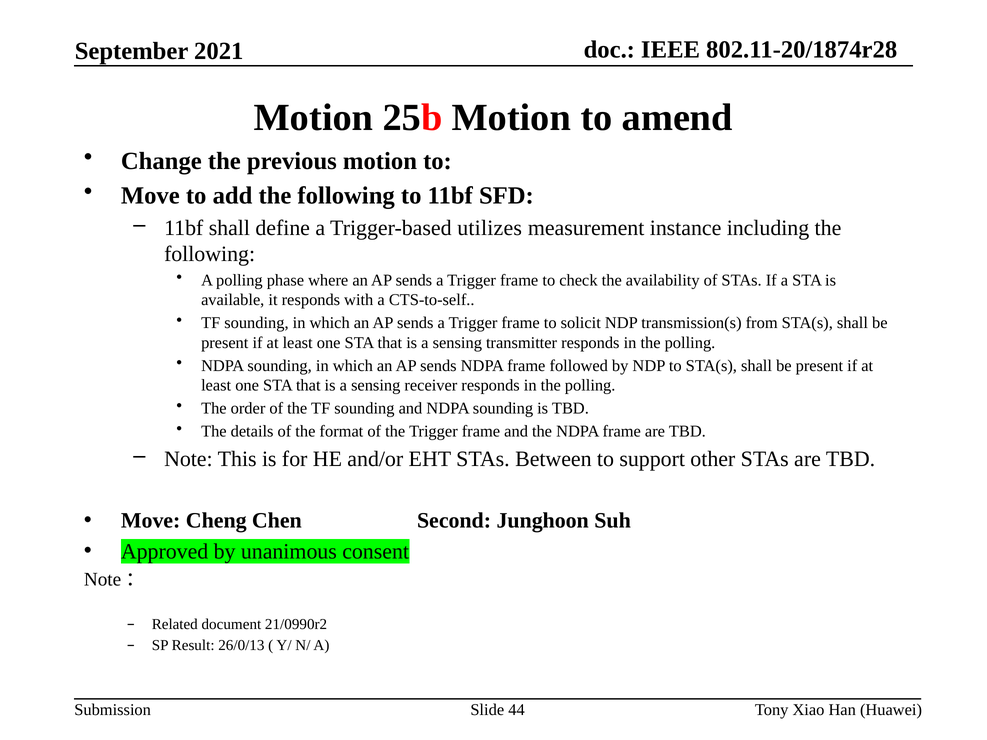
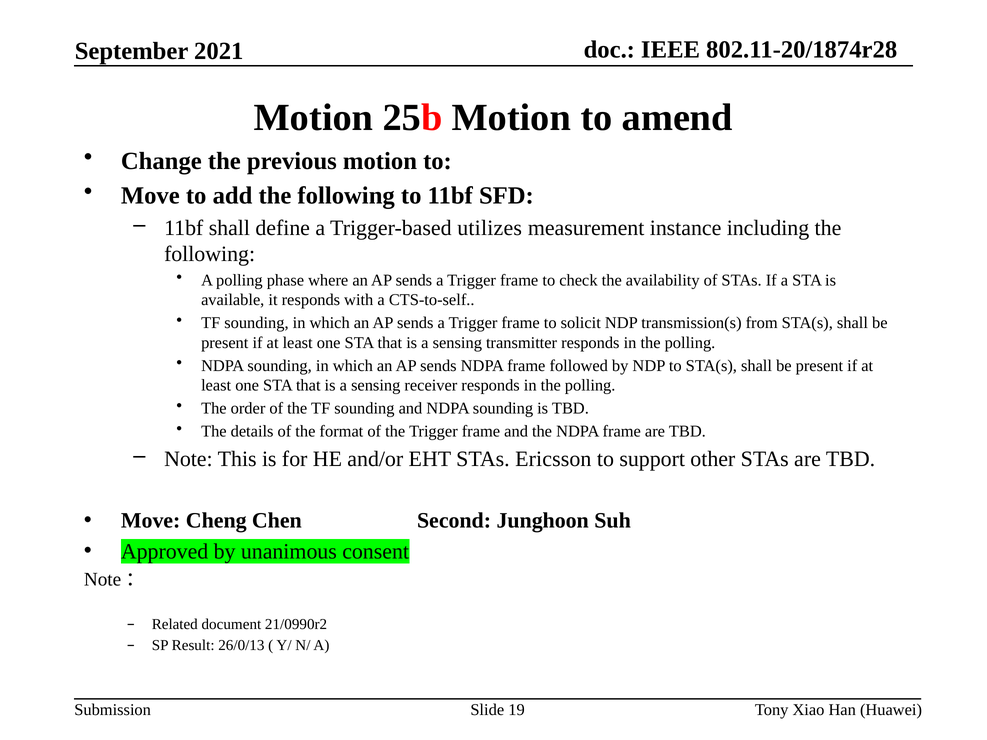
Between: Between -> Ericsson (553, 459)
44: 44 -> 19 (517, 710)
